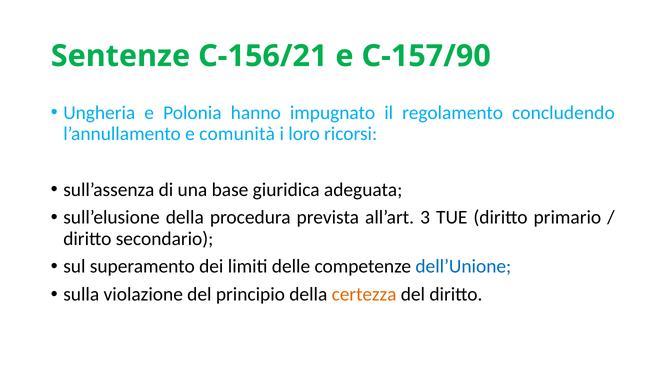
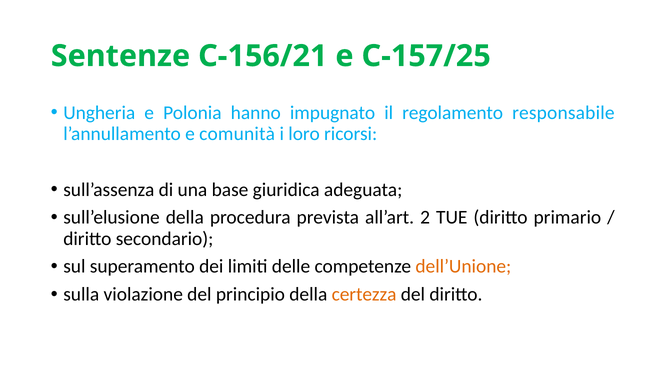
C-157/90: C-157/90 -> C-157/25 (426, 56)
concludendo: concludendo -> responsabile (563, 113)
3: 3 -> 2 (425, 217)
dell’Unione colour: blue -> orange (463, 266)
